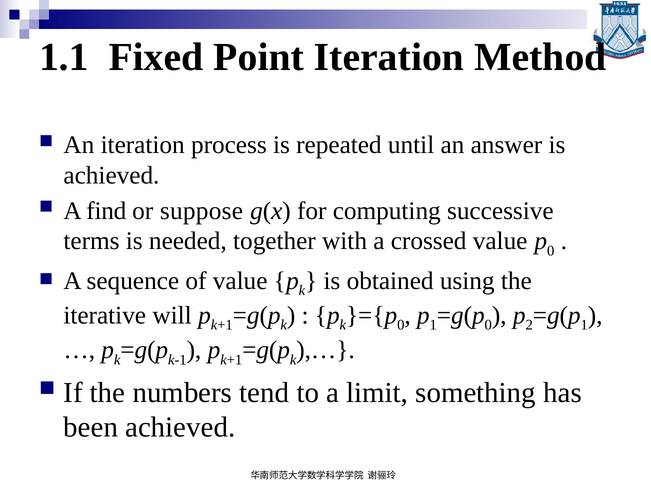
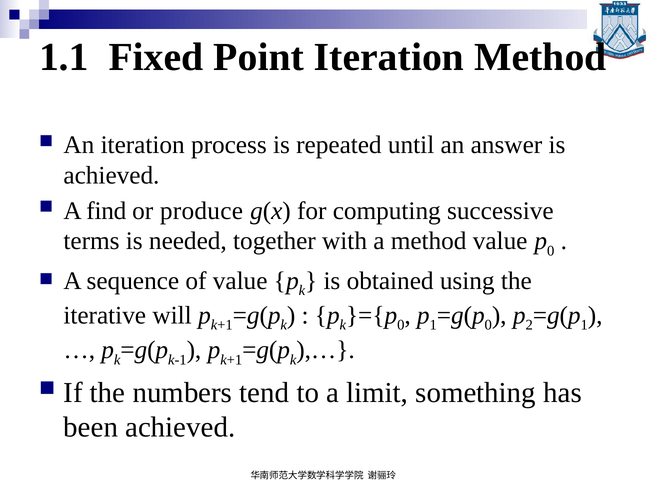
suppose: suppose -> produce (201, 211)
a crossed: crossed -> method (429, 241)
